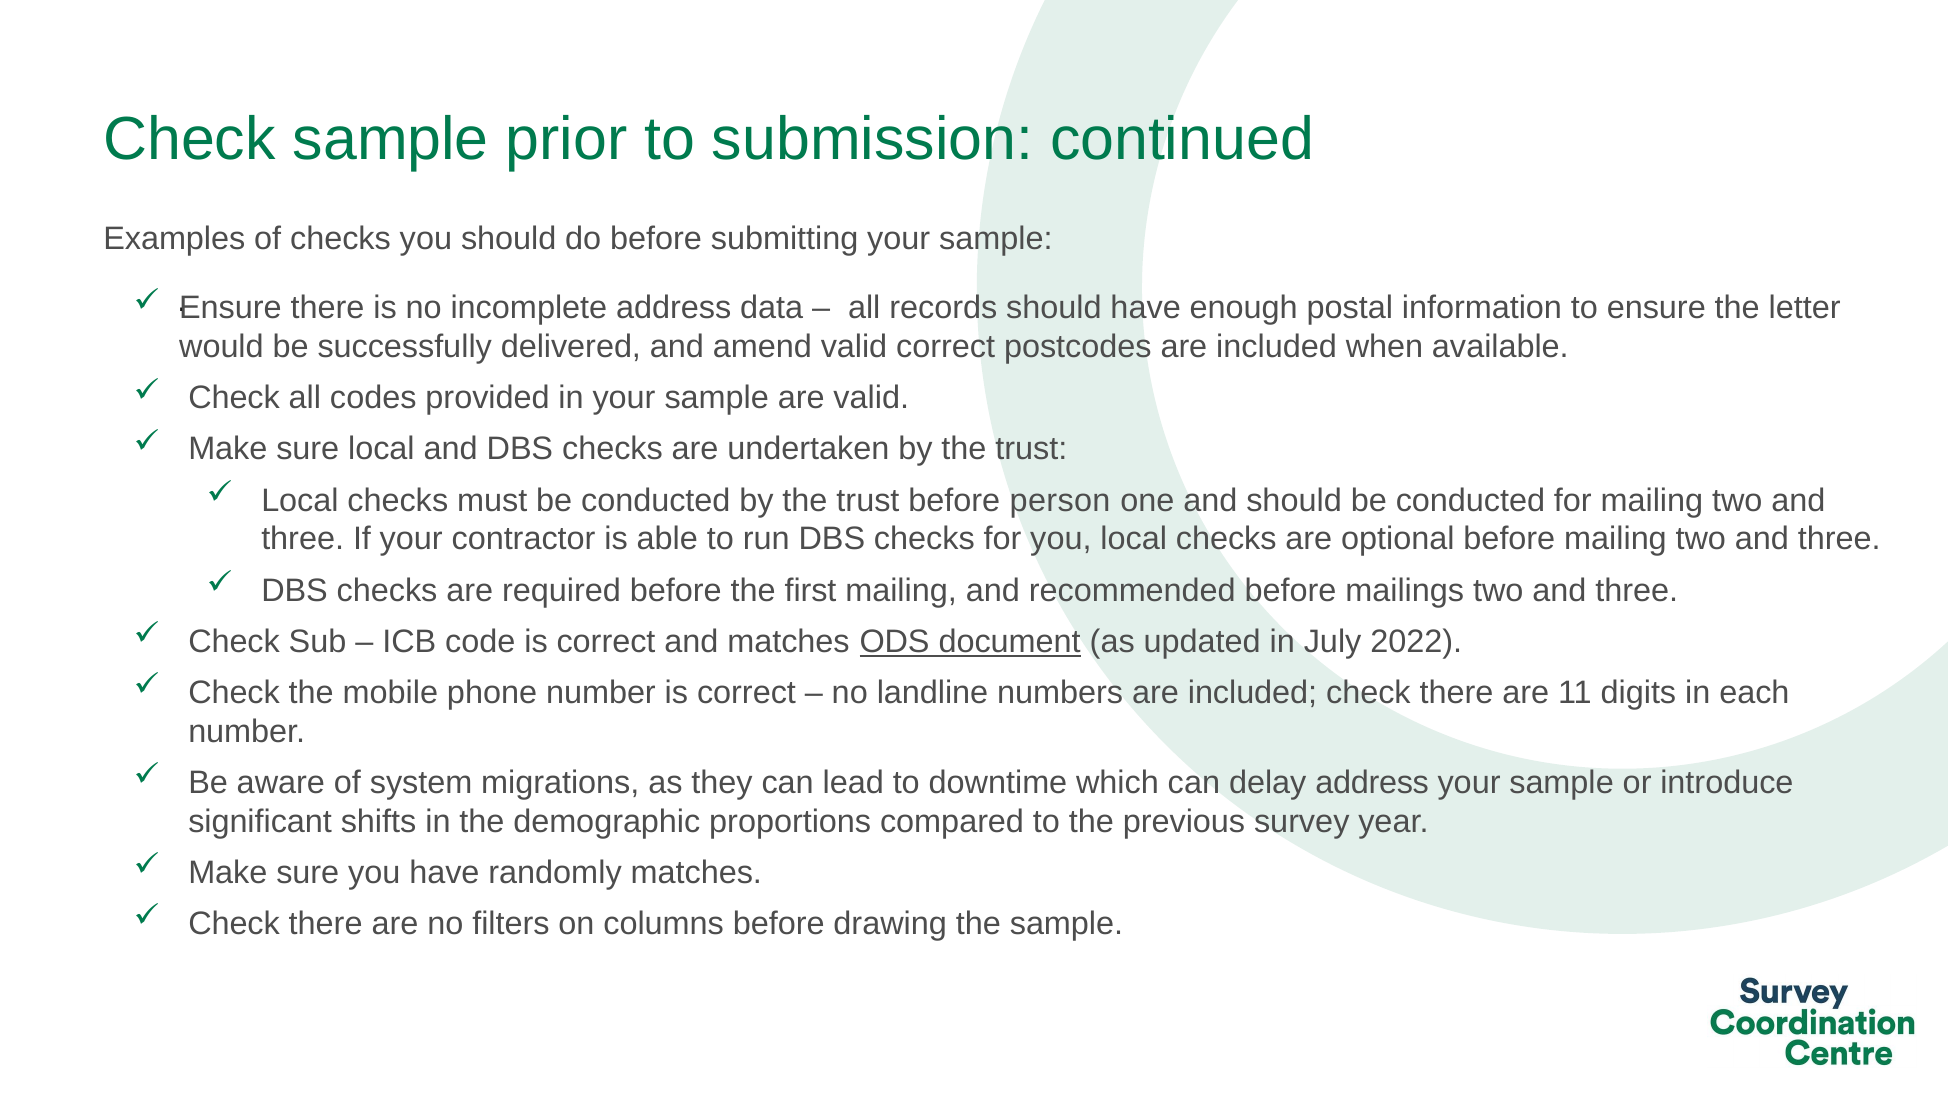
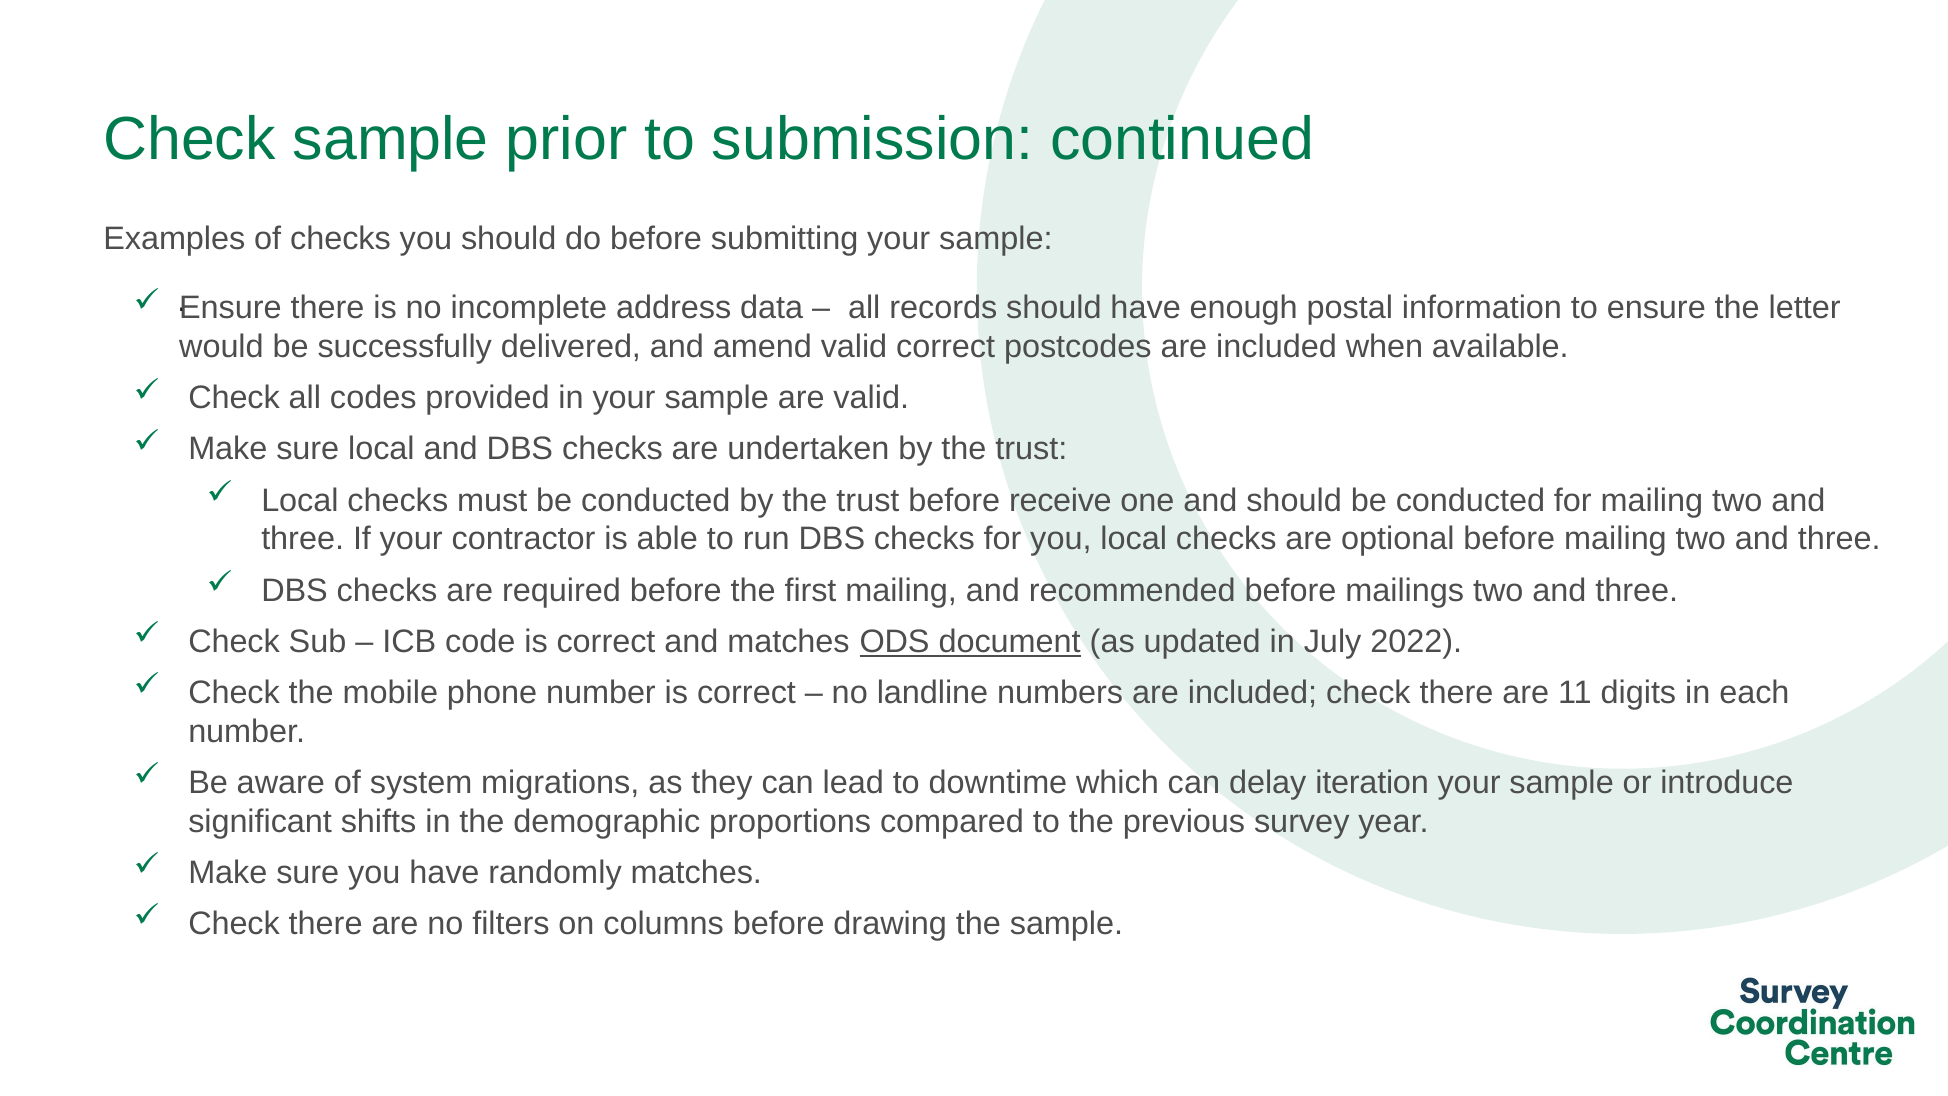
person: person -> receive (1060, 500)
delay address: address -> iteration (1372, 782)
